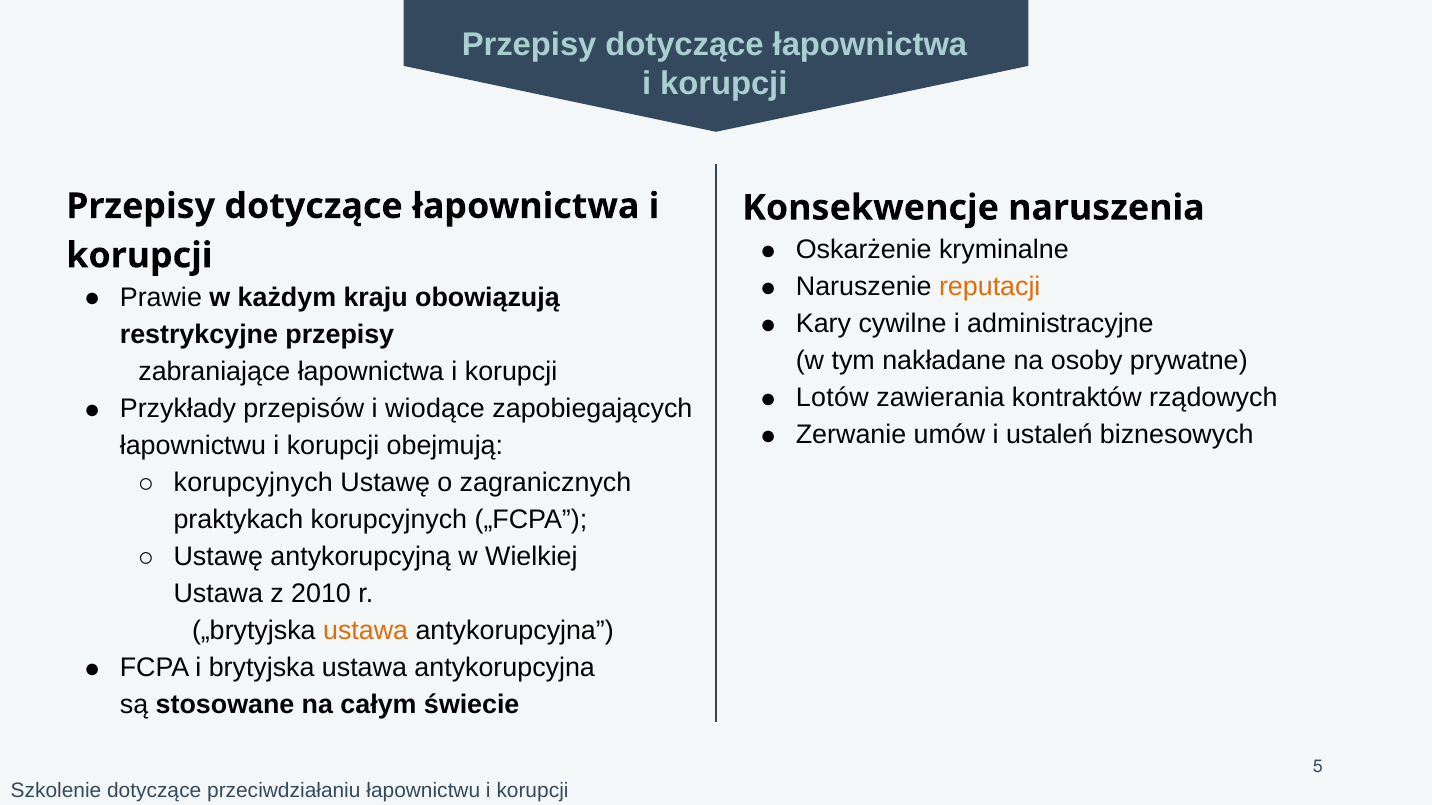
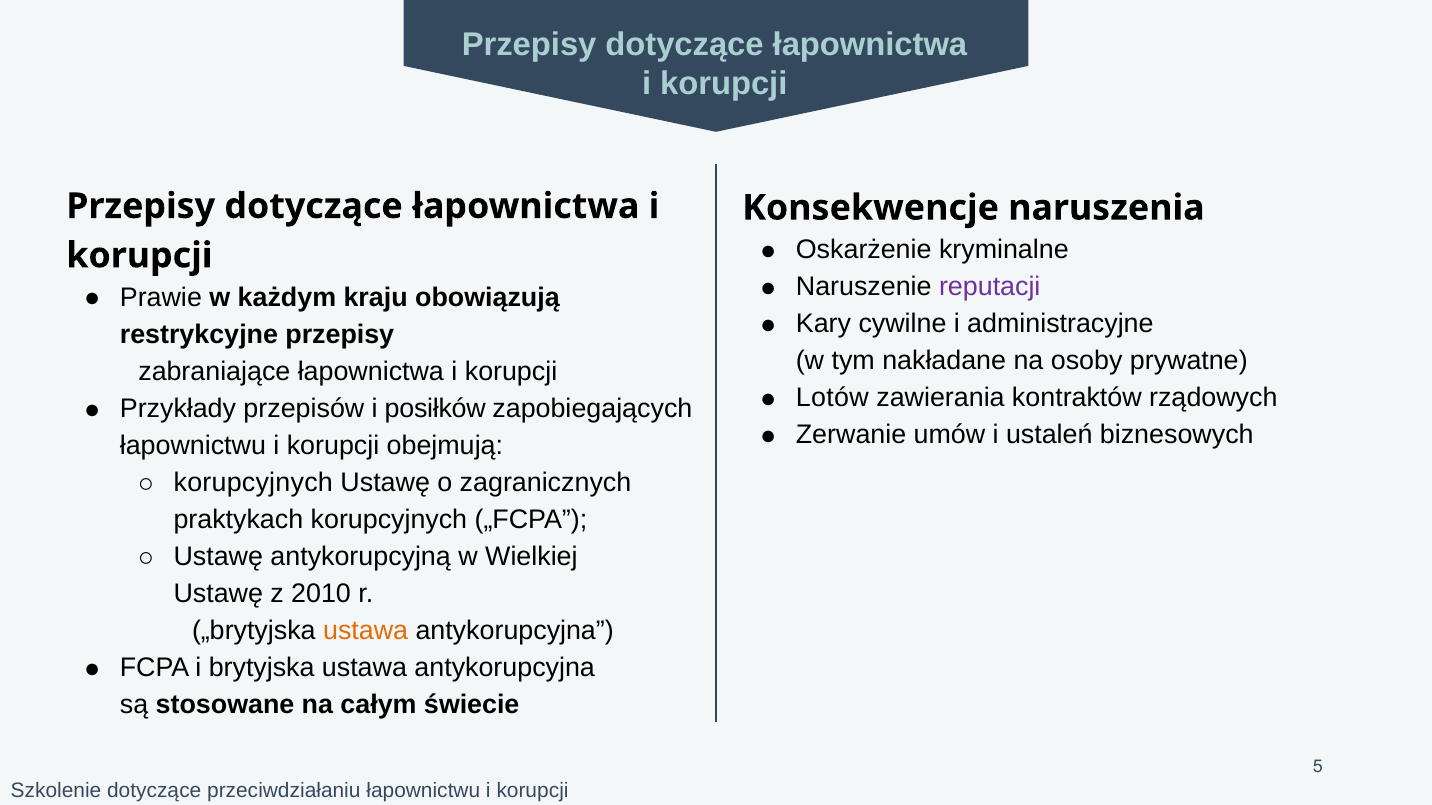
reputacji colour: orange -> purple (990, 287)
wiodące: wiodące -> posiłków (435, 409)
Ustawa: Ustawa -> Ustawę (218, 594)
